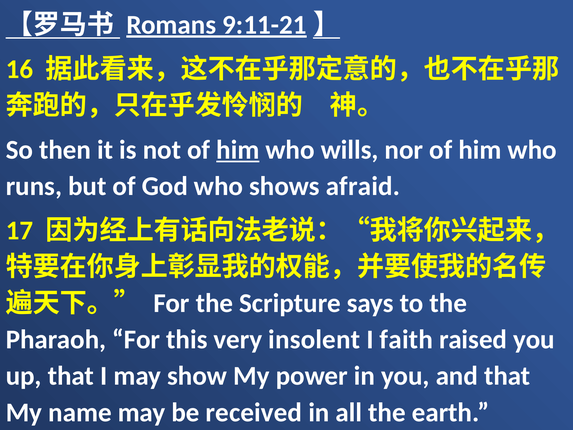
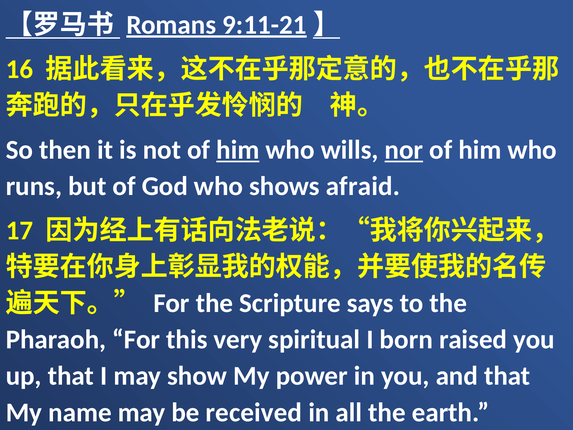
nor underline: none -> present (404, 150)
insolent: insolent -> spiritual (314, 339)
faith: faith -> born (406, 339)
